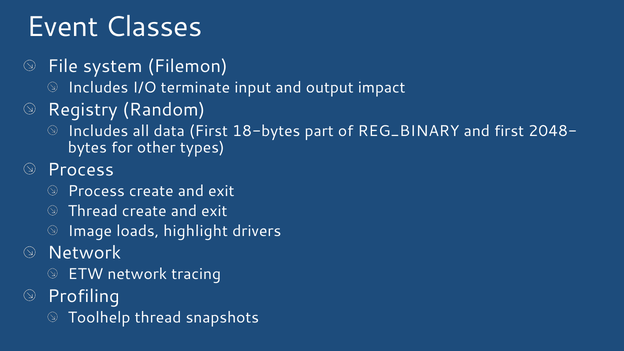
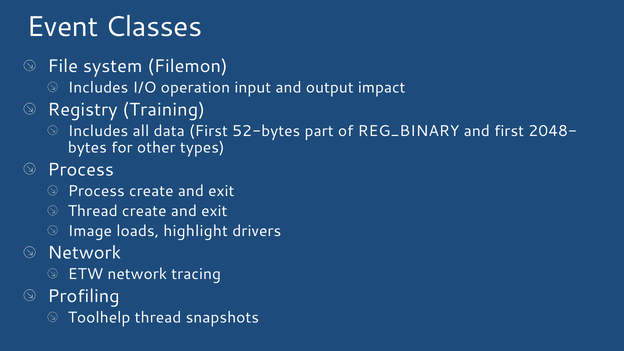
terminate: terminate -> operation (195, 88)
Random: Random -> Training (164, 110)
18-bytes: 18-bytes -> 52-bytes (266, 131)
